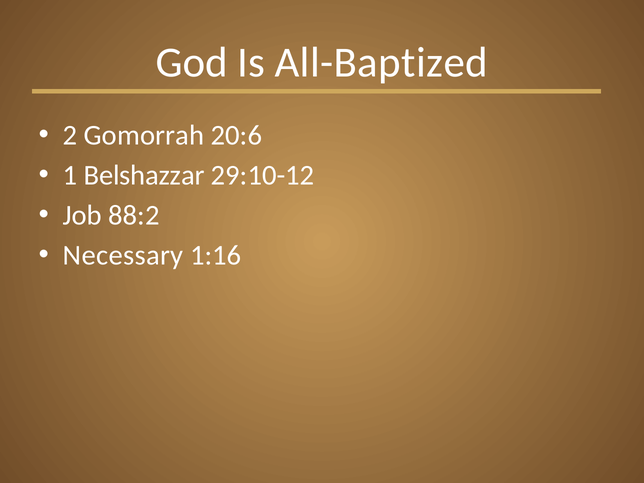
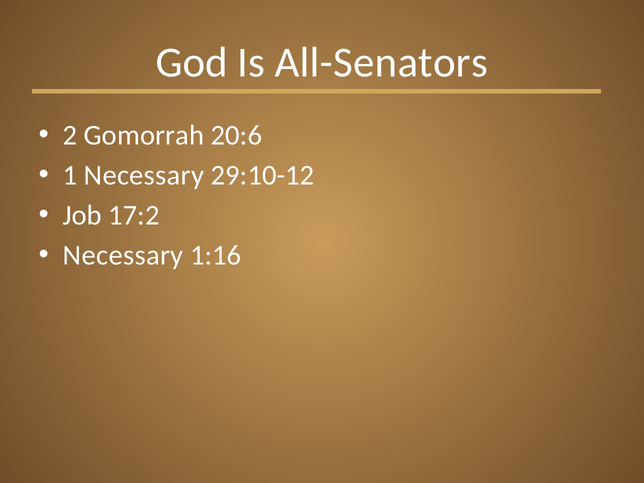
All-Baptized: All-Baptized -> All-Senators (381, 63)
1 Belshazzar: Belshazzar -> Necessary (144, 175)
88:2: 88:2 -> 17:2 (134, 215)
